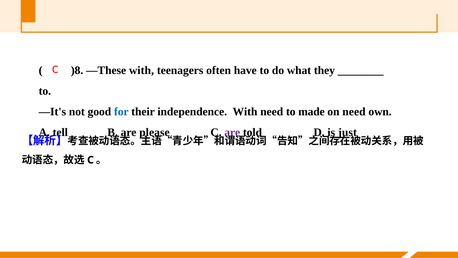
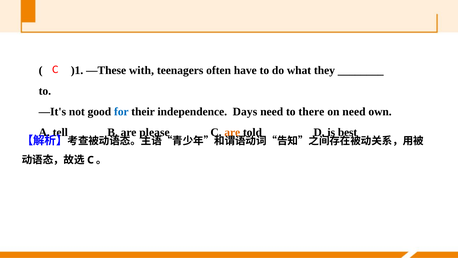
)8: )8 -> )1 (77, 70)
independence With: With -> Days (245, 112)
made: made -> there (311, 112)
are colour: purple -> orange (232, 132)
just: just -> best (348, 132)
